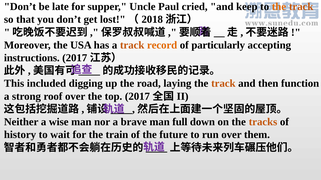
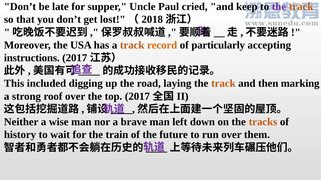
the colour: orange -> purple (279, 7)
function: function -> marking (300, 84)
full: full -> left (180, 122)
